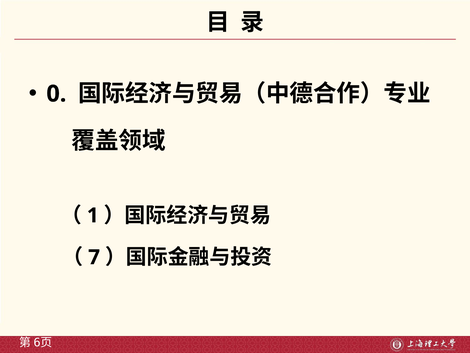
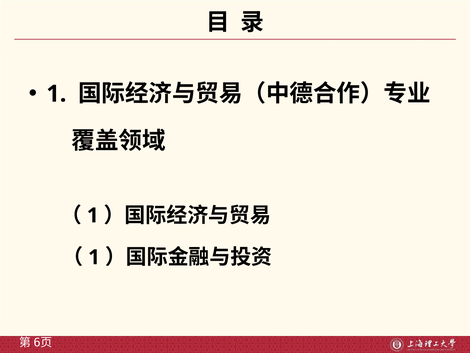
0: 0 -> 1 (56, 94)
7: 7 -> 1 (94, 257)
